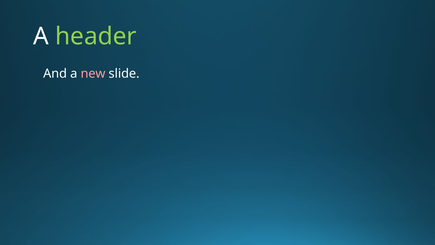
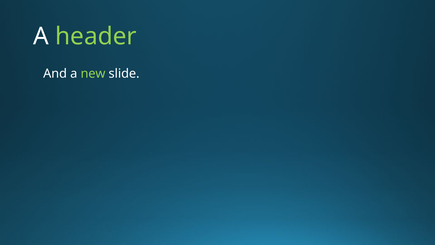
new colour: pink -> light green (93, 74)
